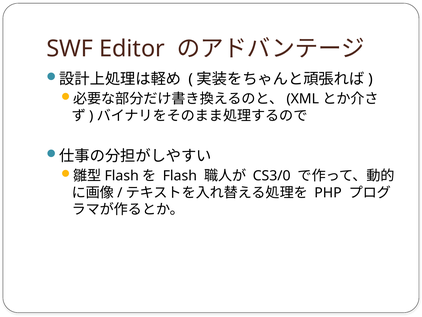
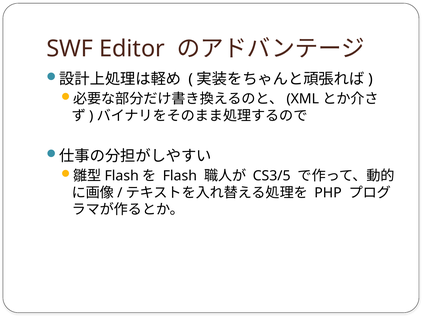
CS3/0: CS3/0 -> CS3/5 (272, 176)
